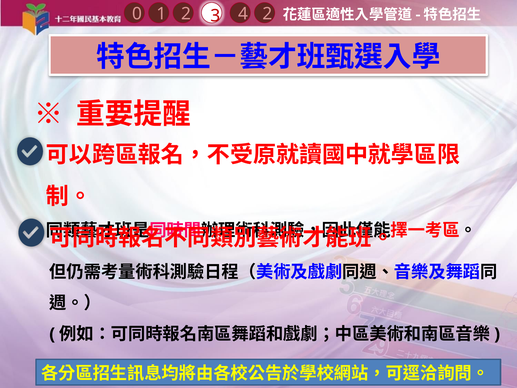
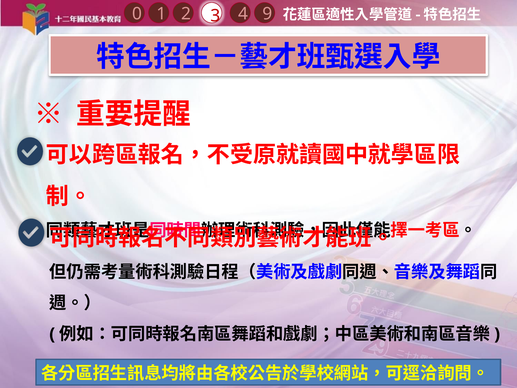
4 2: 2 -> 9 (267, 14)
